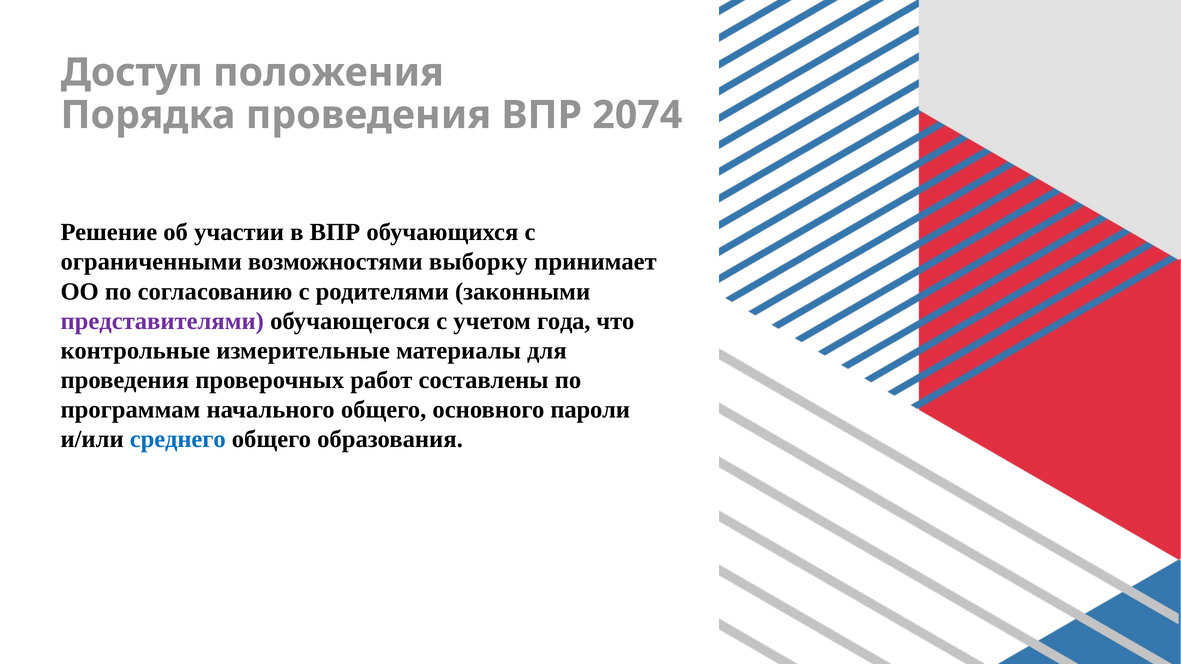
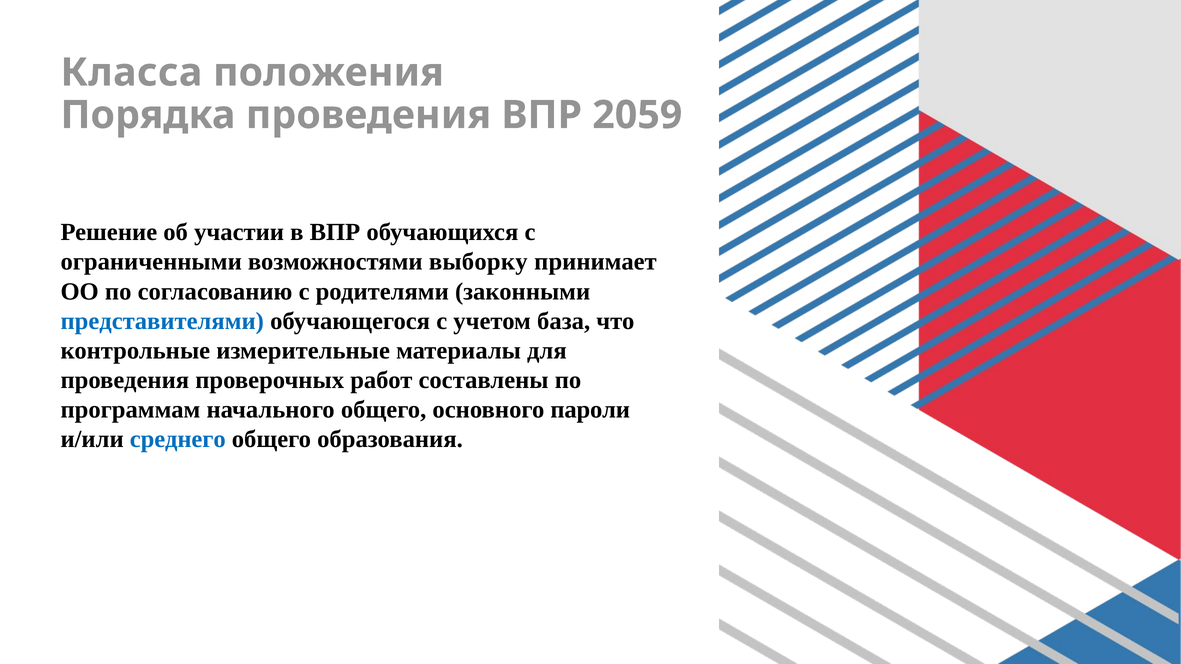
Доступ: Доступ -> Класса (131, 73)
2074: 2074 -> 2059 (637, 115)
представителями colour: purple -> blue (162, 321)
года: года -> база (564, 321)
